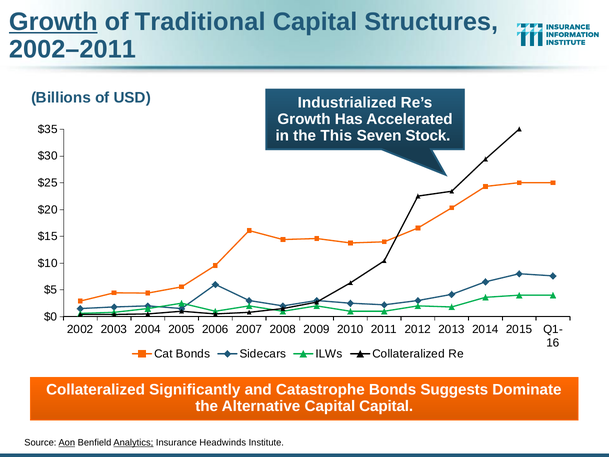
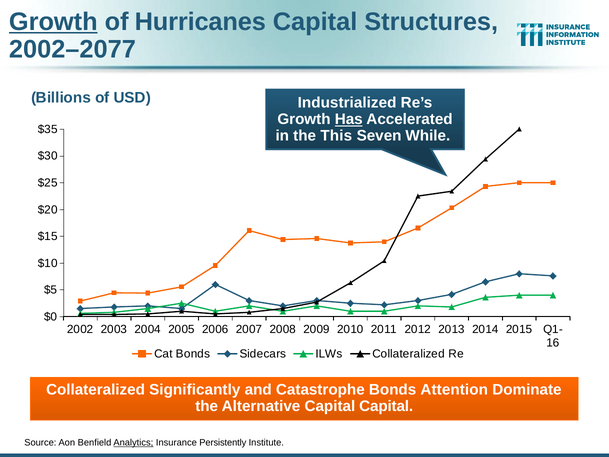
Traditional: Traditional -> Hurricanes (200, 22)
2002–2011: 2002–2011 -> 2002–2077 (72, 49)
Has underline: none -> present (349, 119)
Stock: Stock -> While (428, 136)
Suggests: Suggests -> Attention (454, 390)
Aon underline: present -> none (67, 443)
Headwinds: Headwinds -> Persistently (223, 443)
